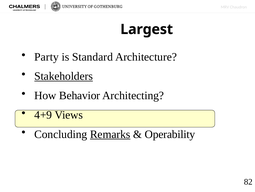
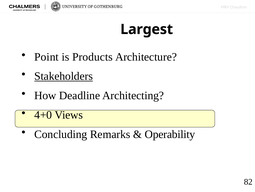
Party: Party -> Point (47, 57)
Standard: Standard -> Products (92, 57)
Behavior: Behavior -> Deadline (80, 95)
4+9: 4+9 -> 4+0 (43, 114)
Remarks underline: present -> none (110, 134)
